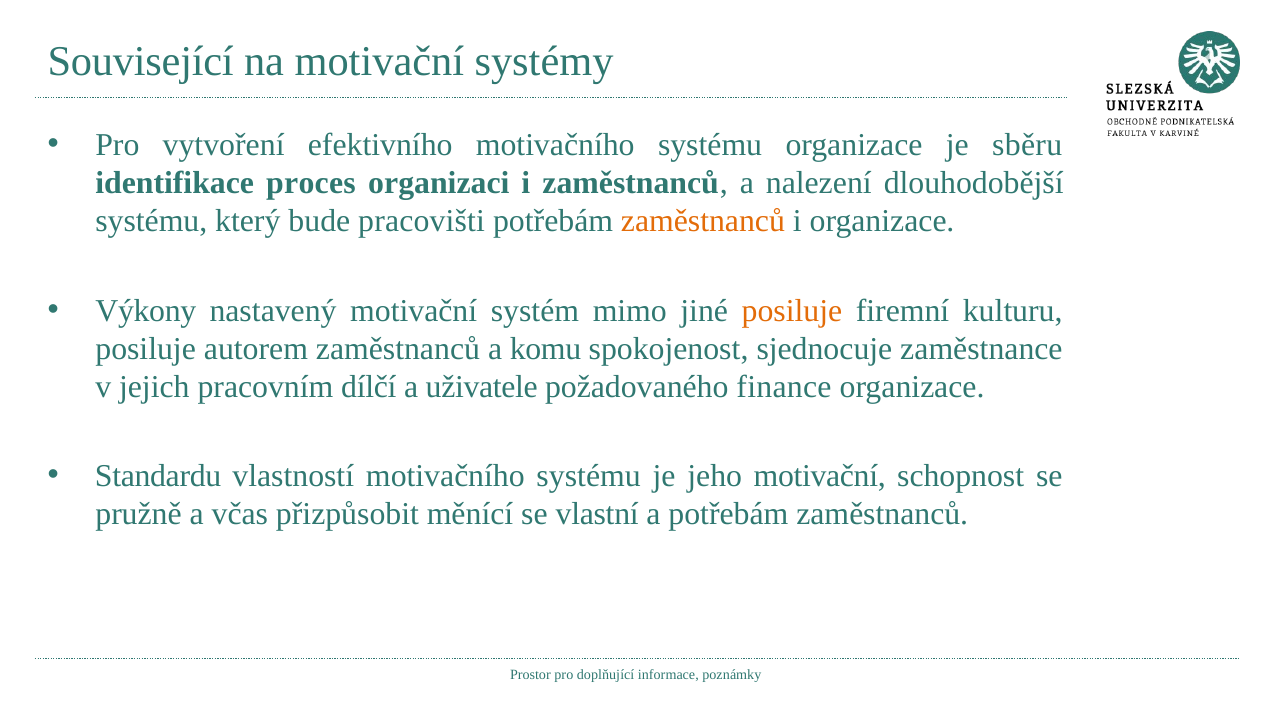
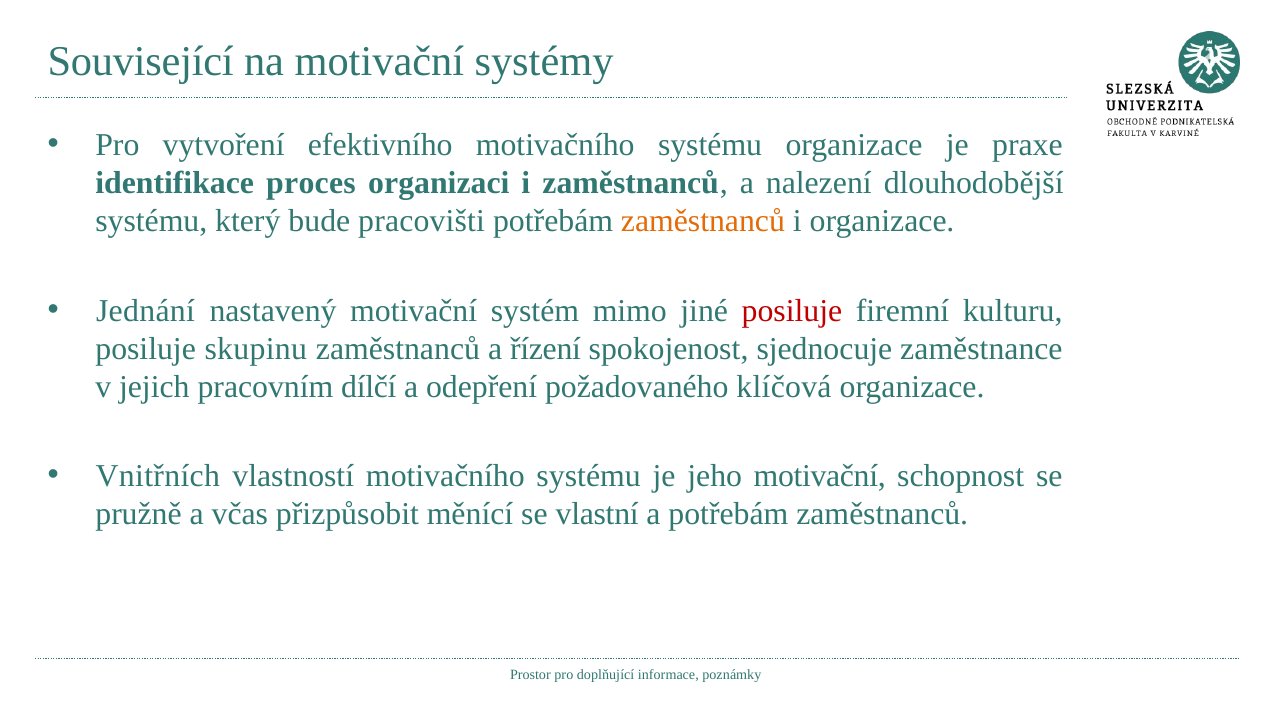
sběru: sběru -> praxe (1027, 145)
Výkony: Výkony -> Jednání (146, 310)
posiluje colour: orange -> red (792, 310)
autorem: autorem -> skupinu (256, 349)
komu: komu -> řízení (546, 349)
uživatele: uživatele -> odepření (482, 387)
finance: finance -> klíčová (784, 387)
Standardu: Standardu -> Vnitřních (158, 476)
